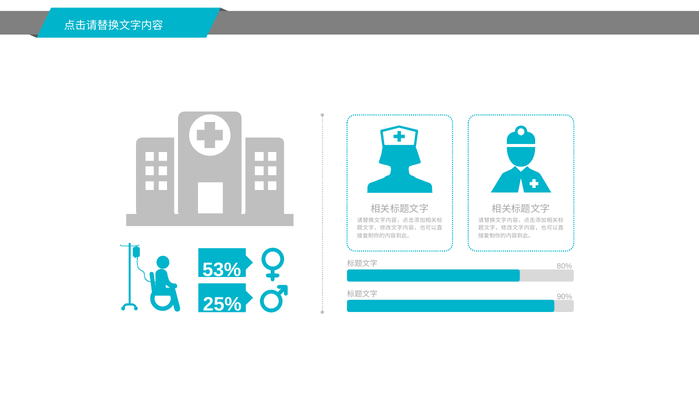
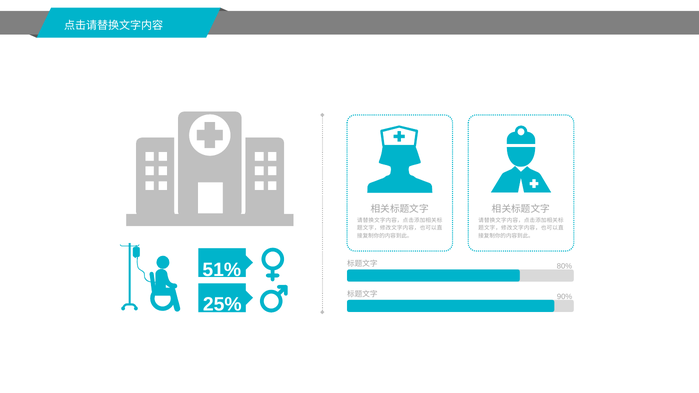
53%: 53% -> 51% (222, 270)
